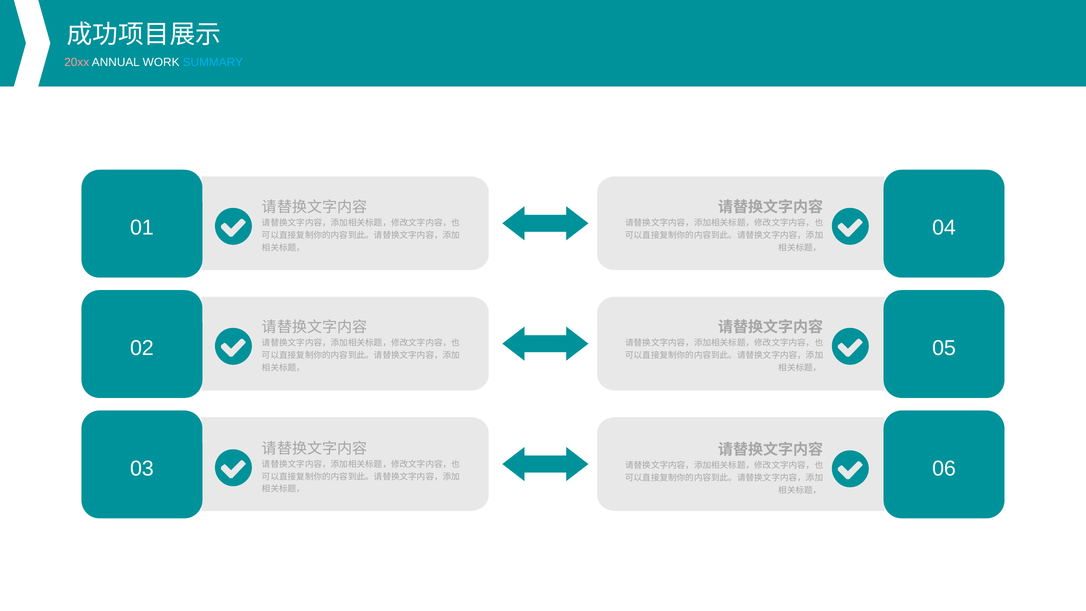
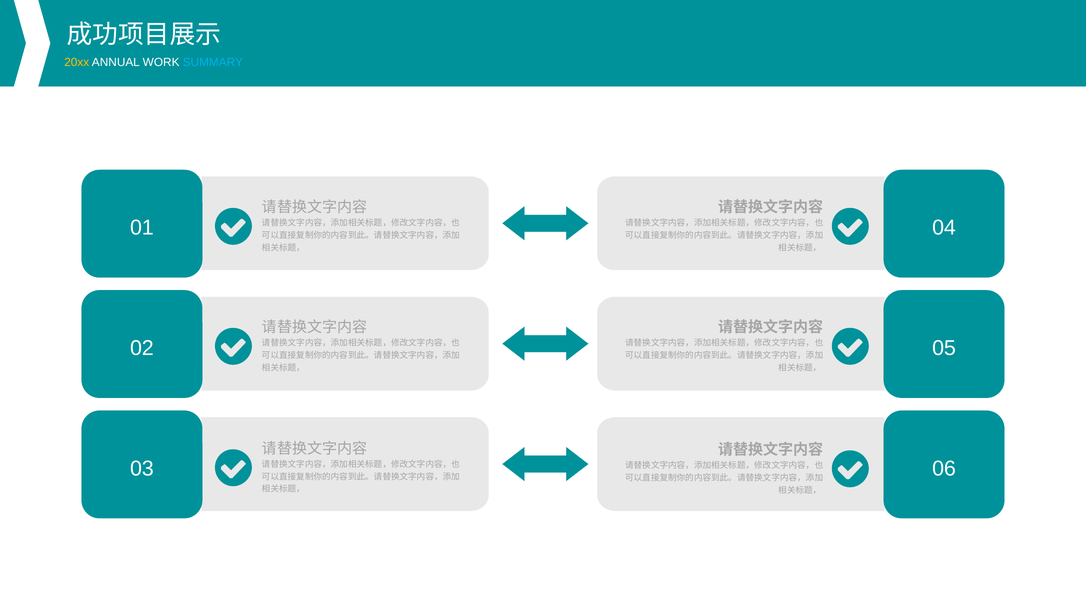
20xx colour: pink -> yellow (77, 62)
